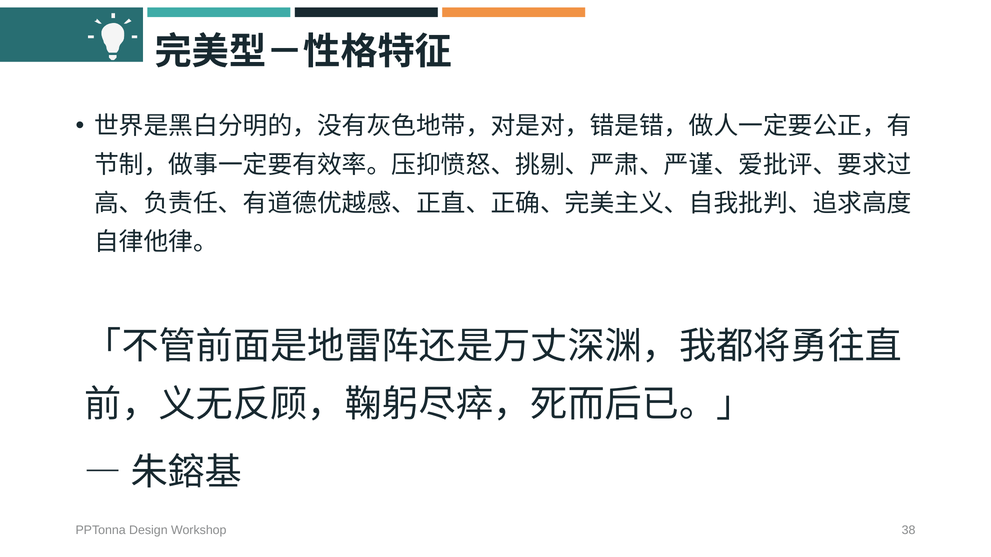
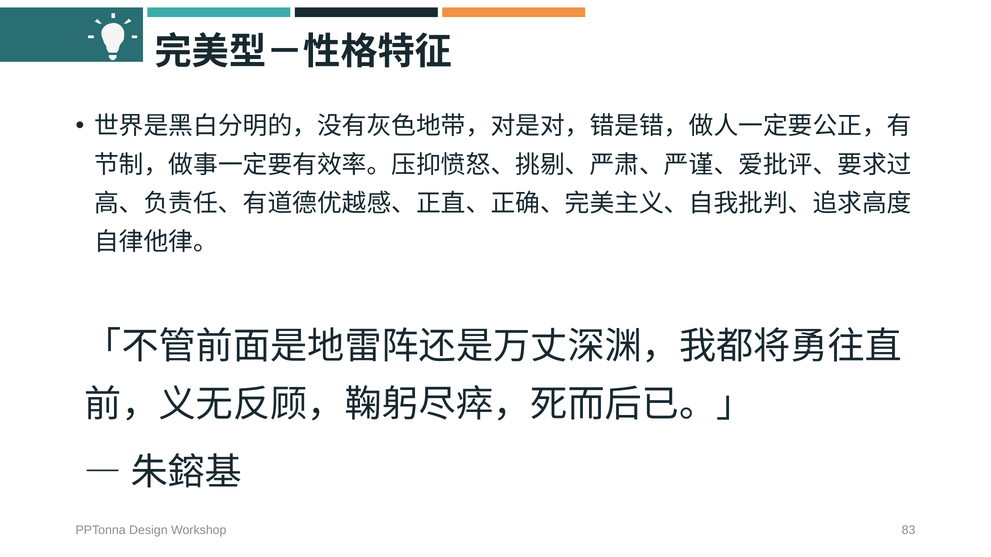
38: 38 -> 83 (909, 531)
